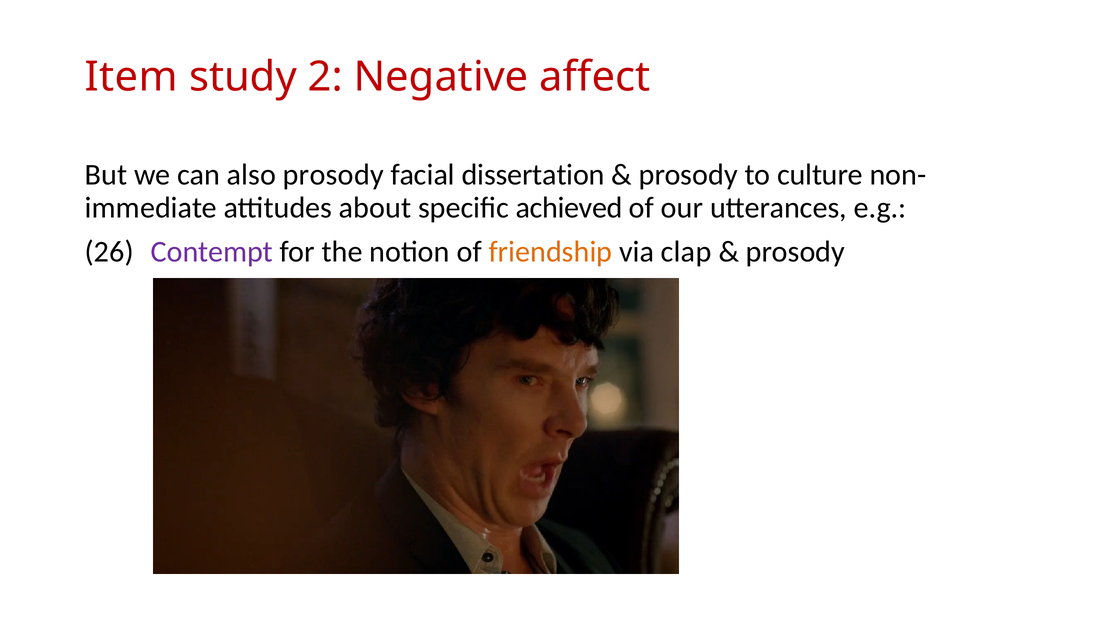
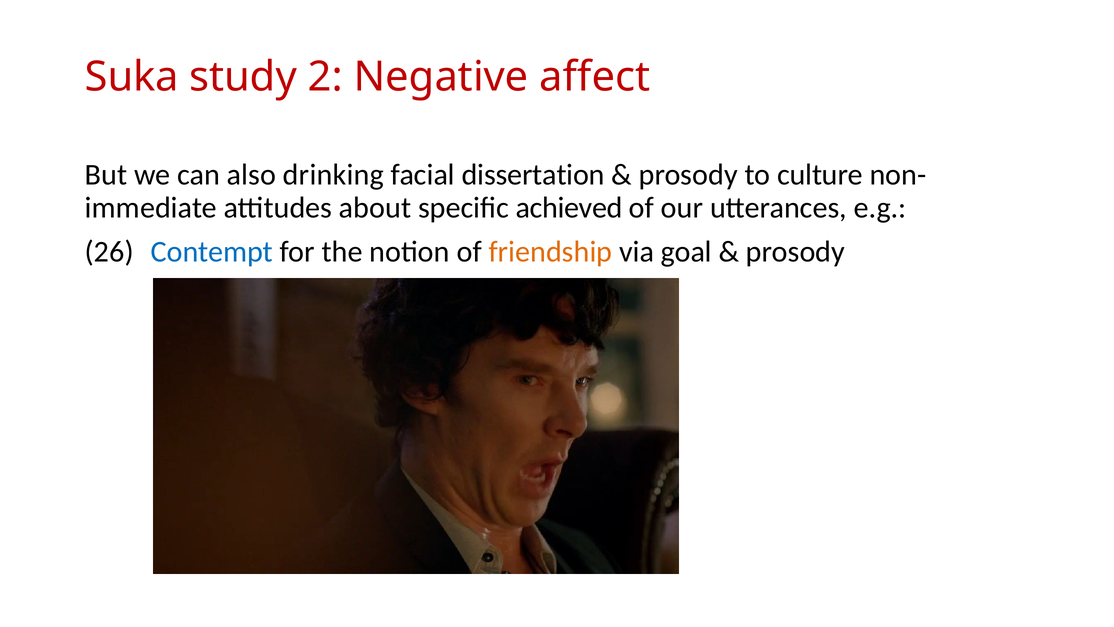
Item: Item -> Suka (132, 77)
also prosody: prosody -> drinking (333, 175)
Contempt colour: purple -> blue (212, 252)
clap: clap -> goal (686, 252)
